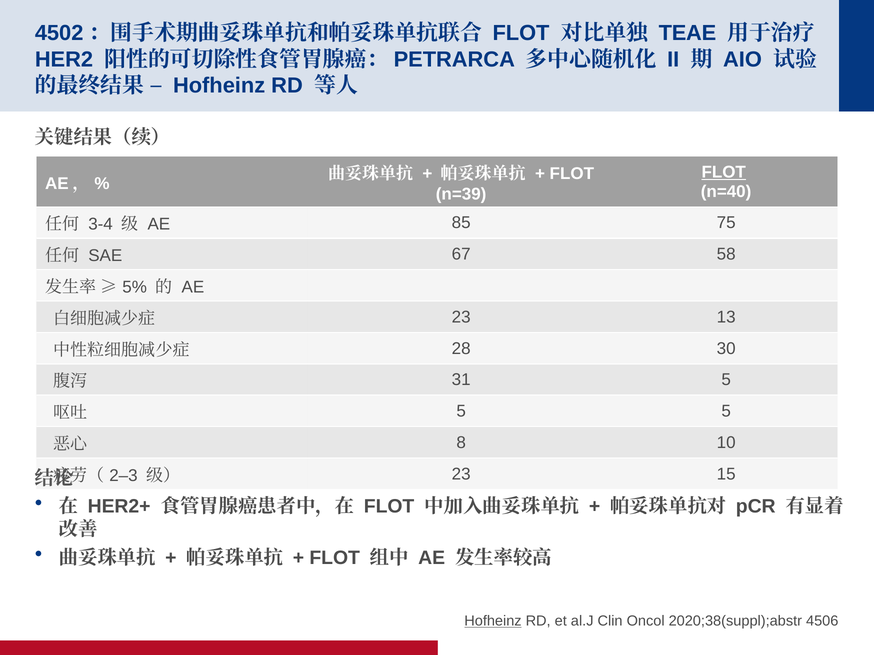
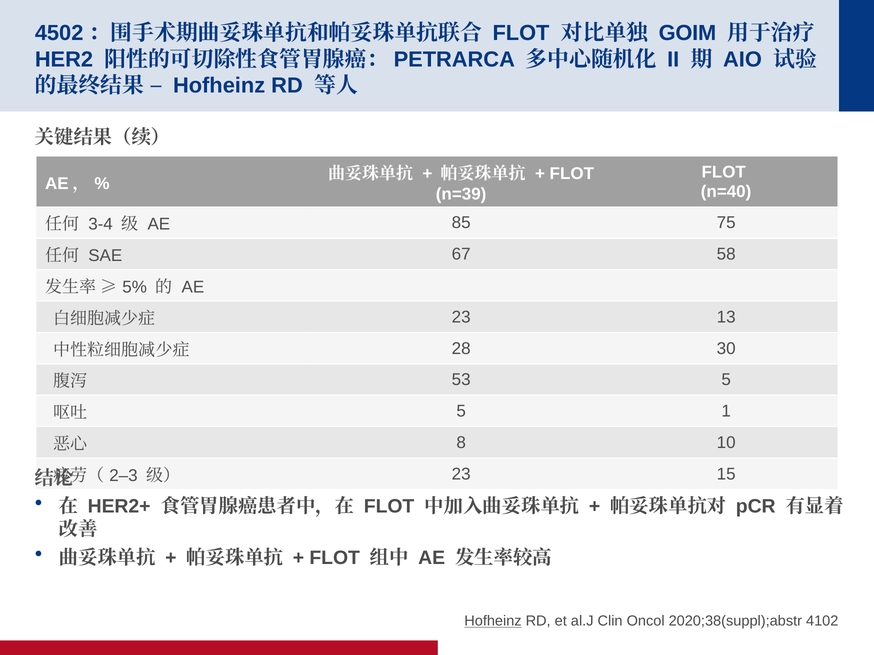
TEAE: TEAE -> GOIM (687, 33)
FLOT underline: present -> none (724, 172)
31: 31 -> 53 (461, 380)
5 5: 5 -> 1 (726, 412)
4506: 4506 -> 4102 (822, 621)
